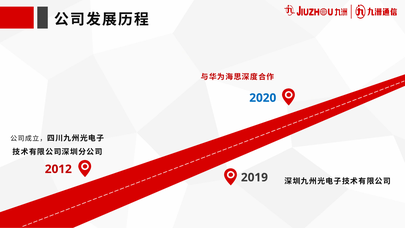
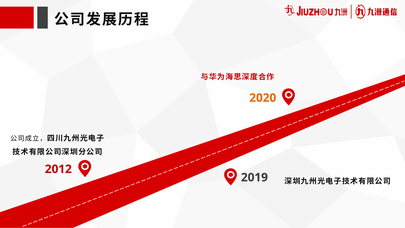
2020 colour: blue -> orange (263, 98)
